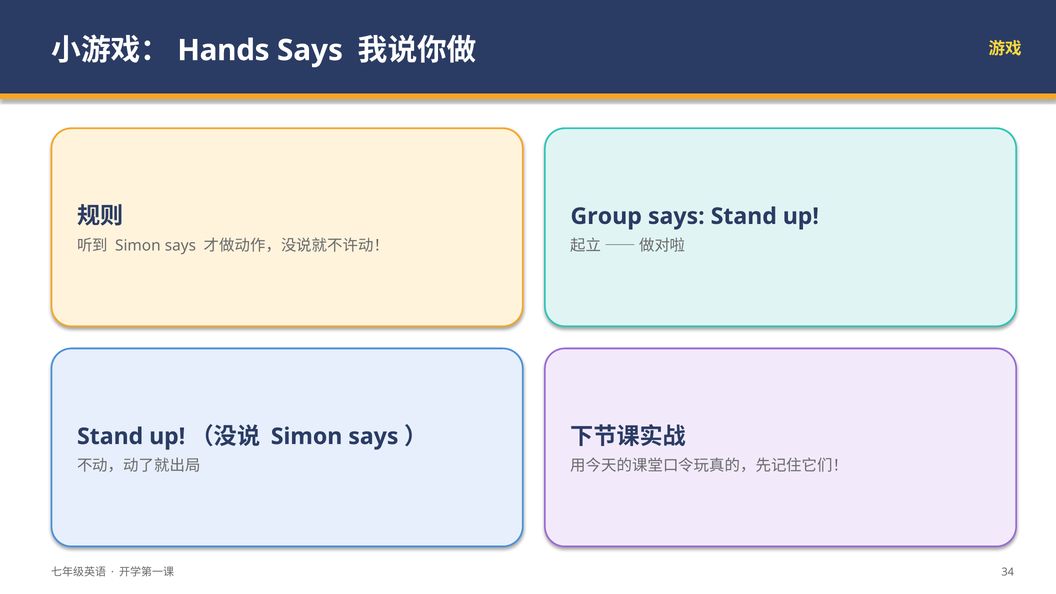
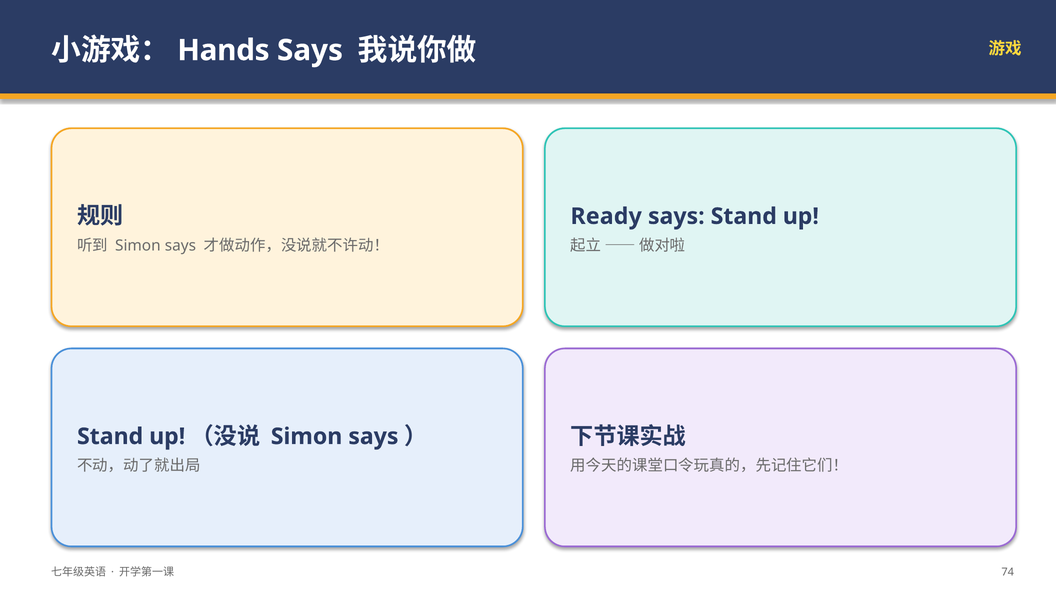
Group: Group -> Ready (606, 216)
34: 34 -> 74 (1008, 572)
